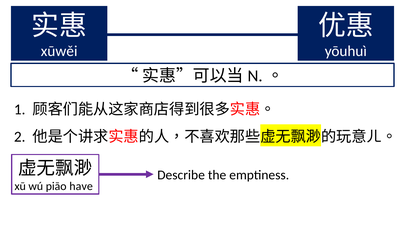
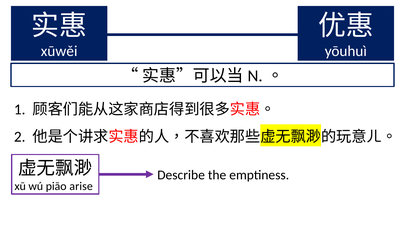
have: have -> arise (81, 186)
